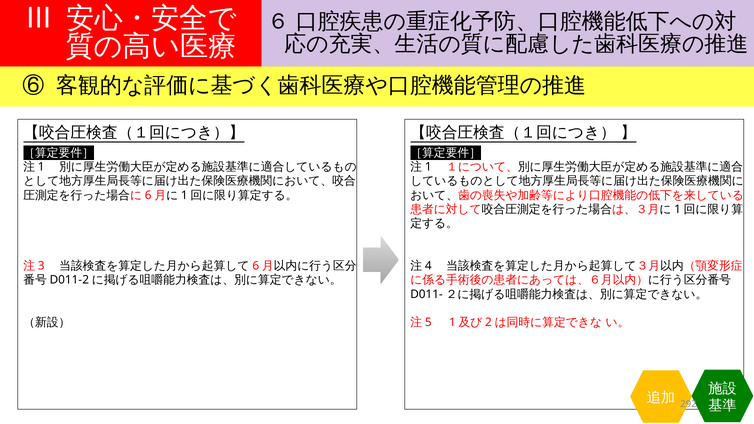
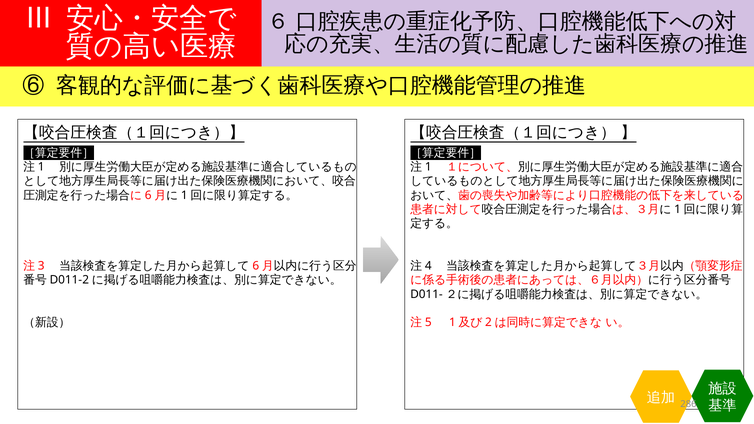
292: 292 -> 286 (688, 404)
